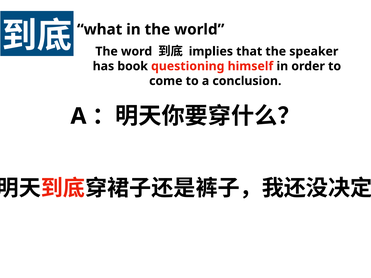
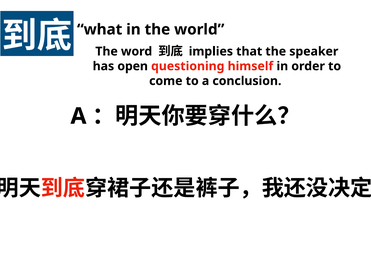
book: book -> open (133, 66)
